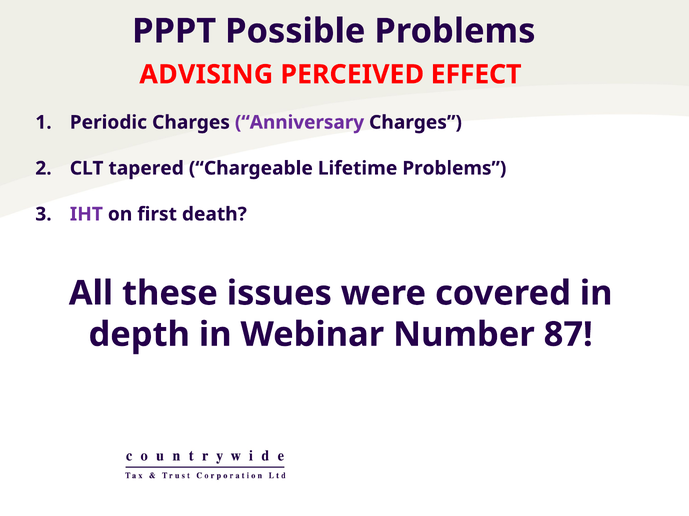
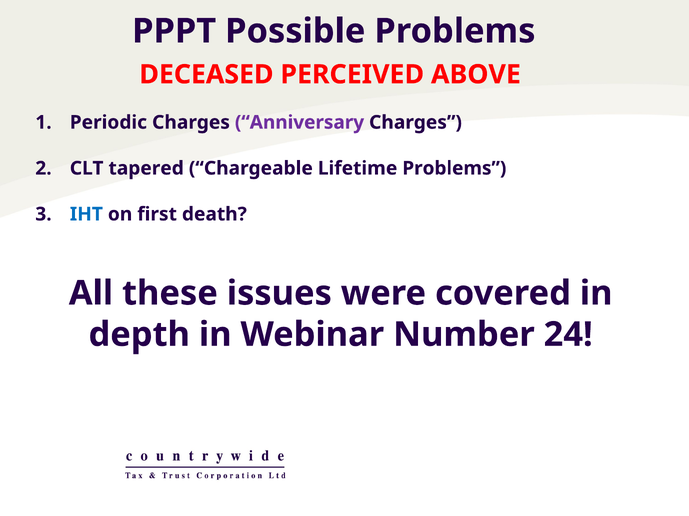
ADVISING: ADVISING -> DECEASED (206, 75)
EFFECT: EFFECT -> ABOVE (476, 75)
IHT colour: purple -> blue (86, 214)
87: 87 -> 24 (568, 335)
